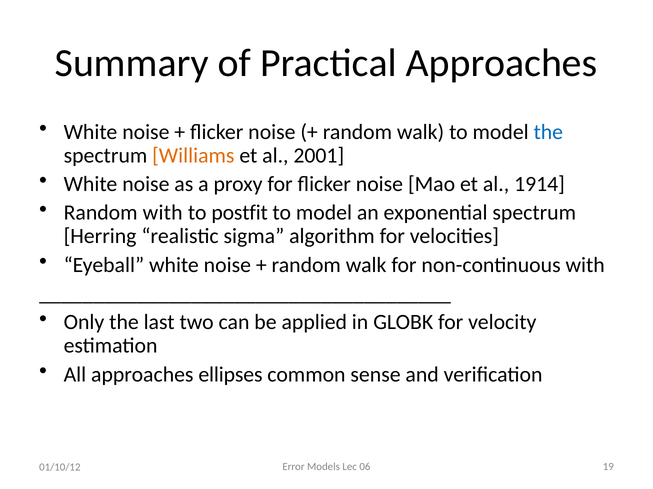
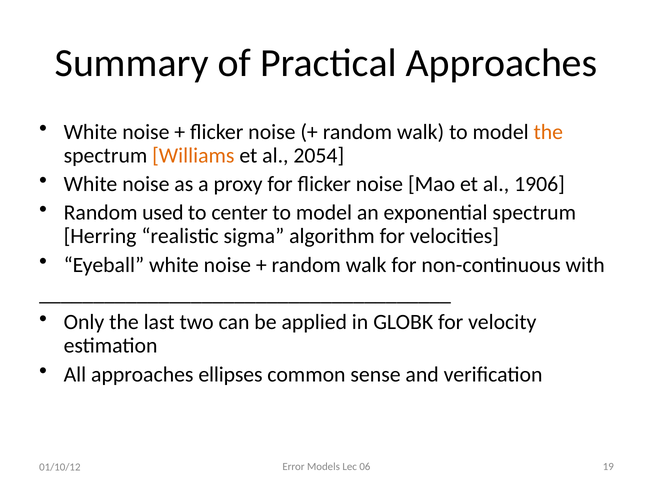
the colour: blue -> orange (548, 132)
2001: 2001 -> 2054 (319, 156)
1914: 1914 -> 1906 (540, 184)
Random with: with -> used (163, 213)
postfit: postfit -> center (240, 213)
